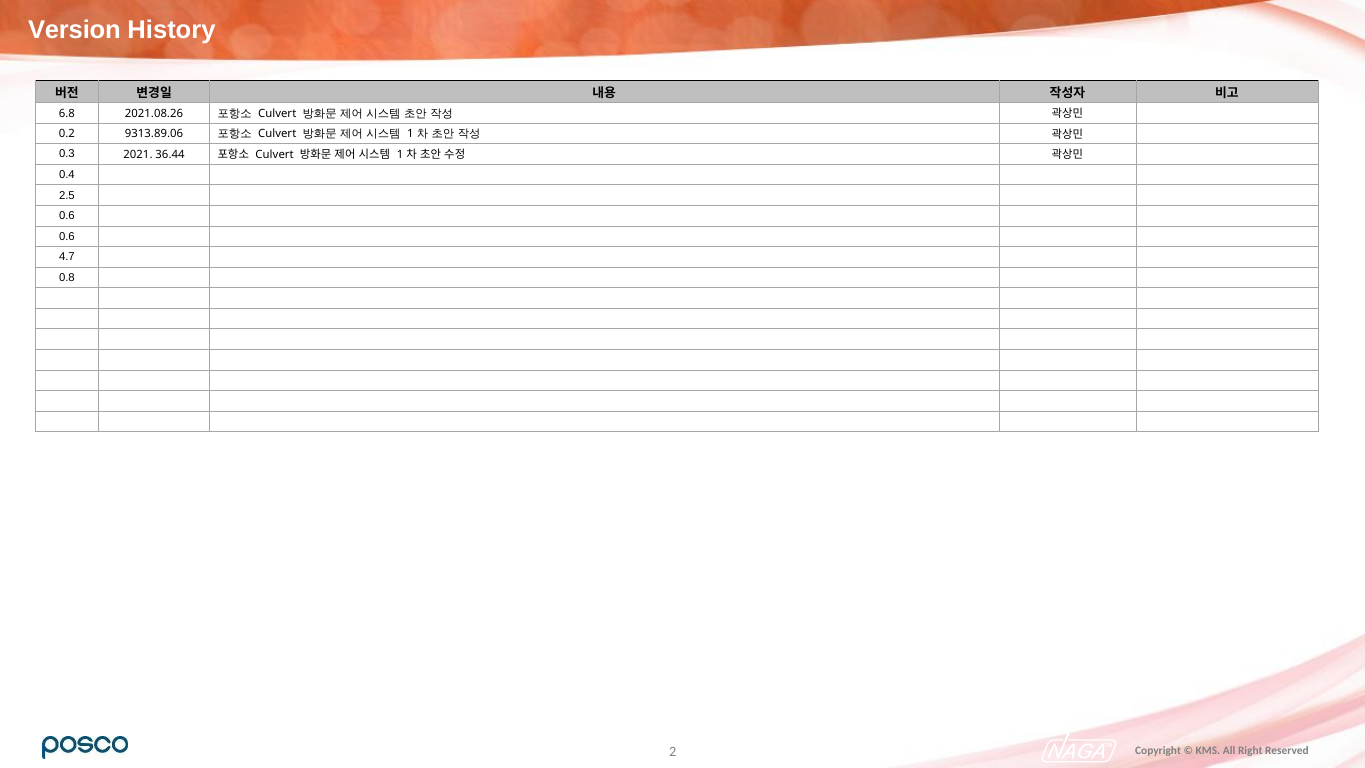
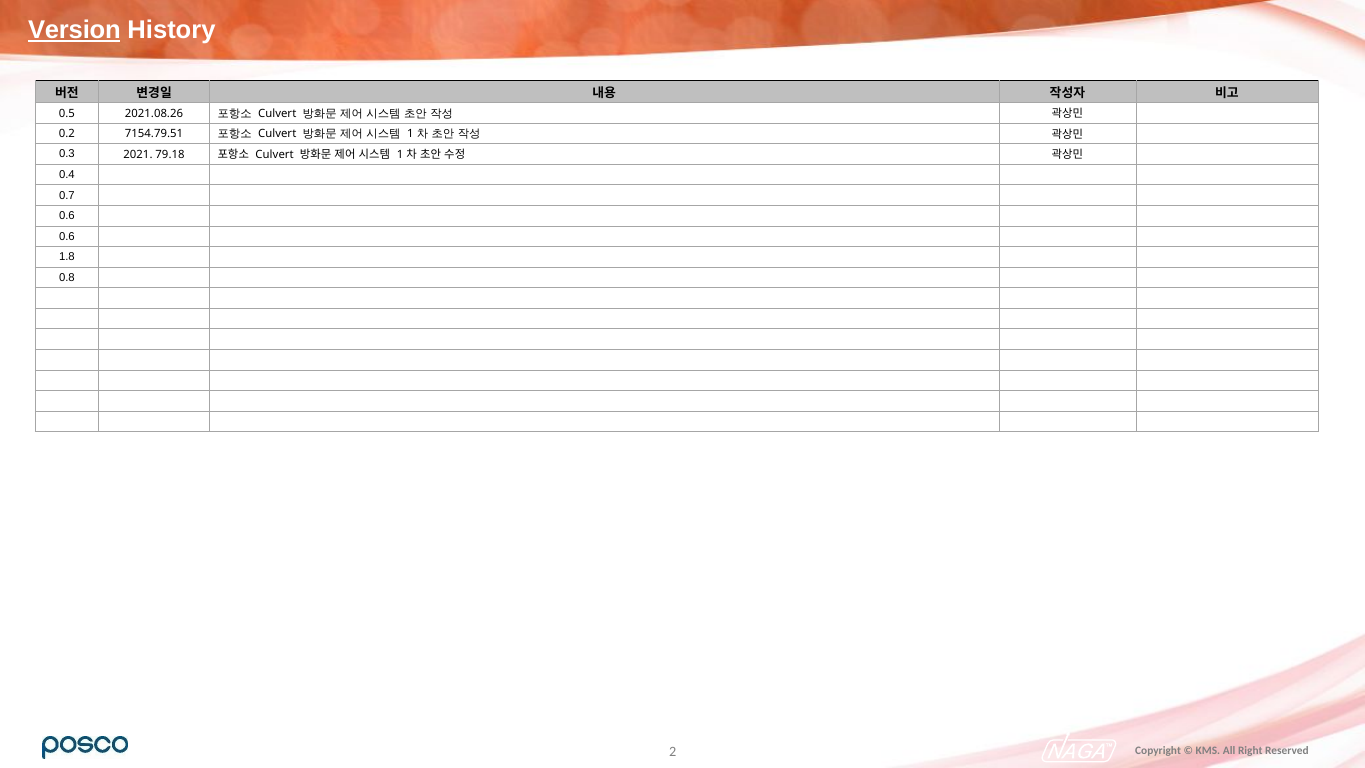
Version underline: none -> present (74, 30)
6.8: 6.8 -> 0.5 (67, 113)
9313.89.06: 9313.89.06 -> 7154.79.51 (154, 134)
36.44: 36.44 -> 79.18 (170, 155)
2.5: 2.5 -> 0.7 (67, 195)
4.7: 4.7 -> 1.8 (67, 257)
